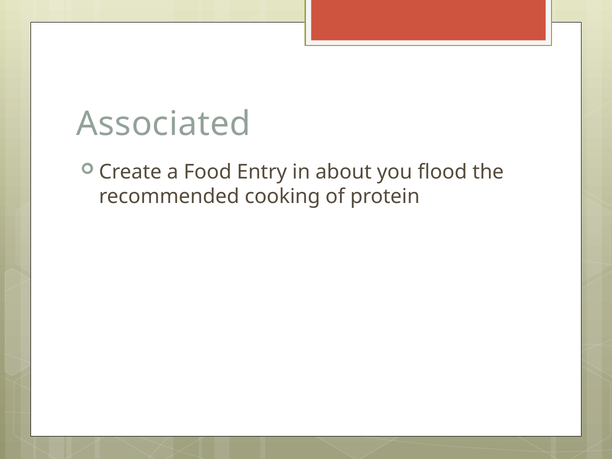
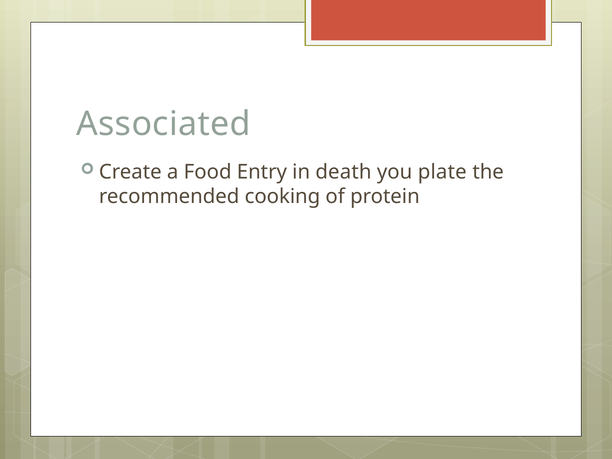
about: about -> death (343, 172)
flood: flood -> plate (442, 172)
